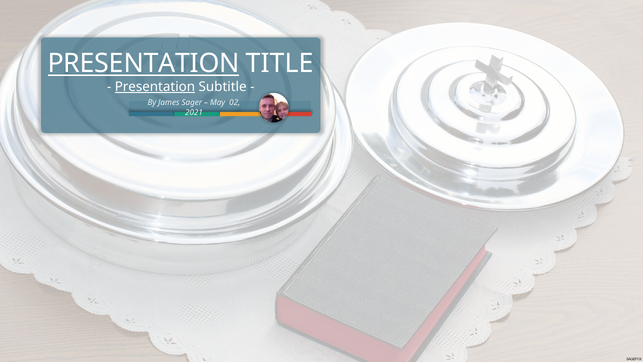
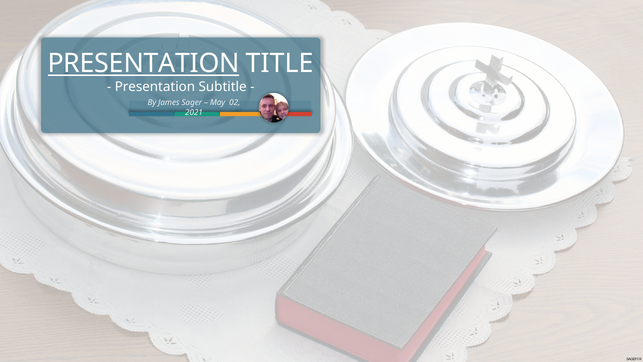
Presentation underline: present -> none (155, 87)
